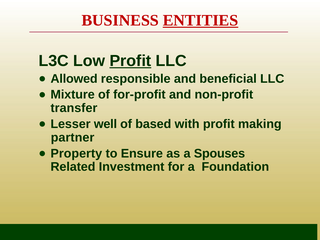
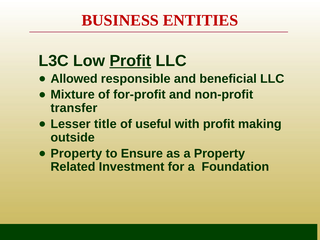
ENTITIES underline: present -> none (201, 20)
well: well -> title (105, 124)
based: based -> useful (153, 124)
partner: partner -> outside (73, 137)
a Spouses: Spouses -> Property (219, 153)
